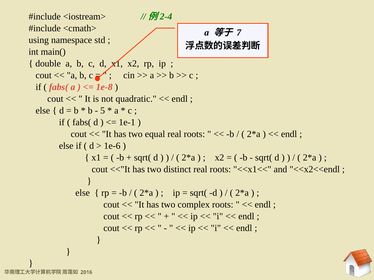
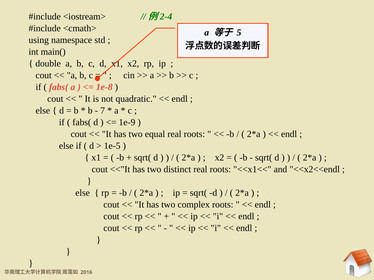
7: 7 -> 5 (239, 33)
5: 5 -> 7 (103, 111)
1e-1: 1e-1 -> 1e-9 (127, 123)
1e-6: 1e-6 -> 1e-5 (112, 146)
